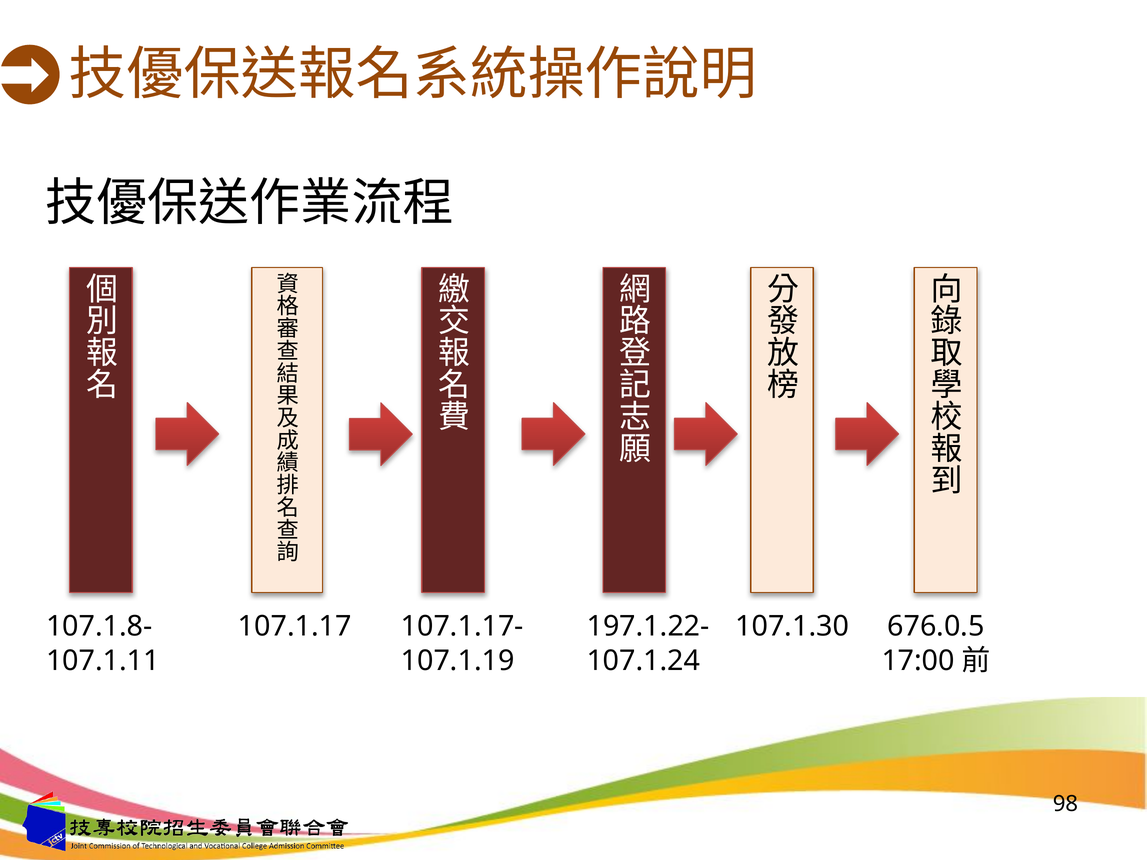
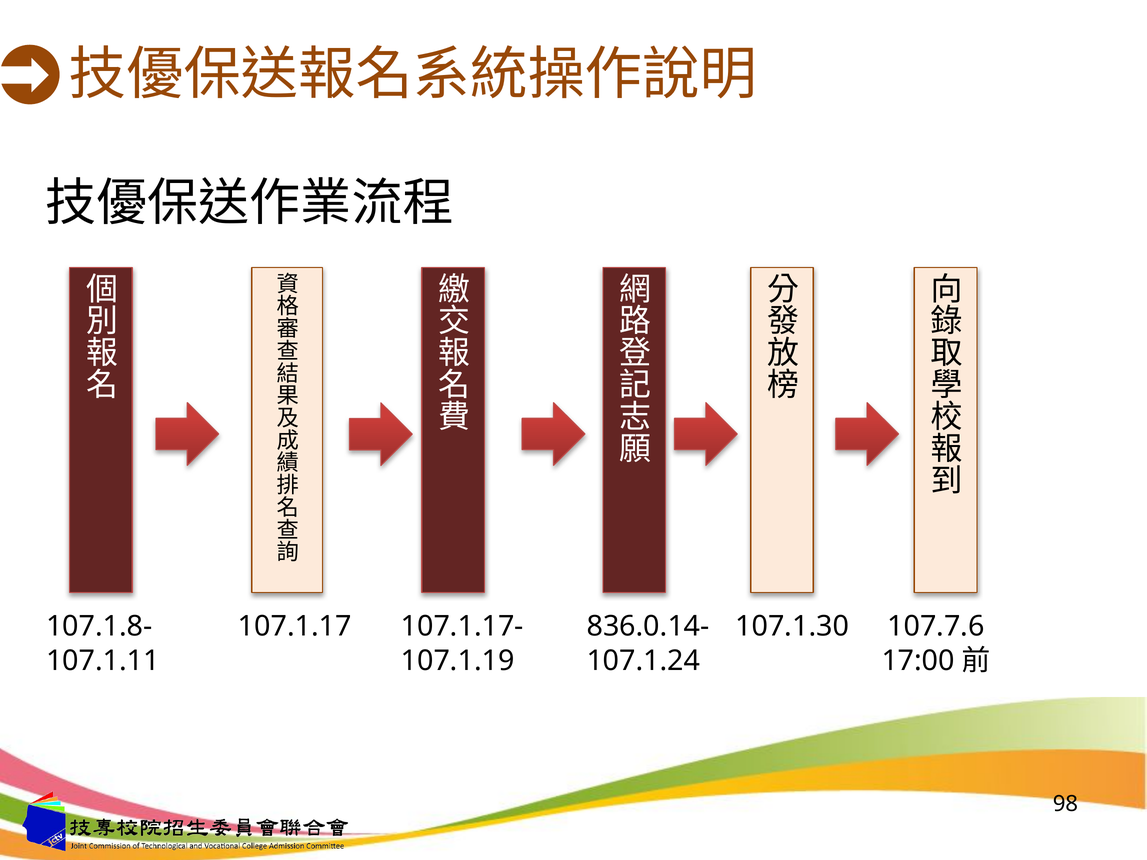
197.1.22-: 197.1.22- -> 836.0.14- (648, 627)
676.0.5: 676.0.5 -> 107.7.6 (936, 627)
